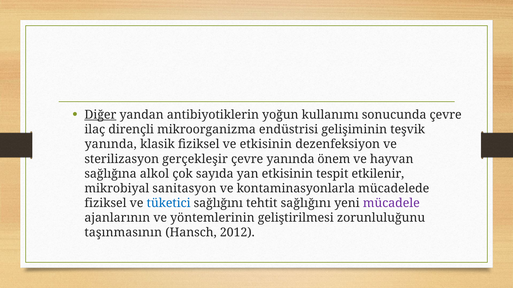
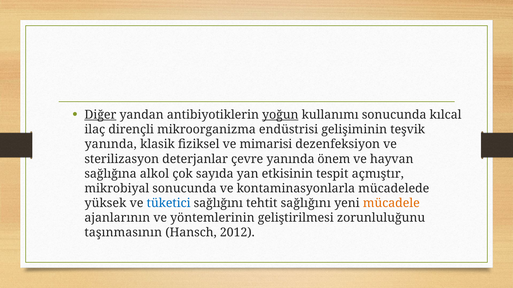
yoğun underline: none -> present (280, 115)
sonucunda çevre: çevre -> kılcal (446, 115)
ve etkisinin: etkisinin -> mimarisi (266, 145)
gerçekleşir: gerçekleşir -> deterjanlar (195, 159)
etkilenir: etkilenir -> açmıştır (378, 174)
mikrobiyal sanitasyon: sanitasyon -> sonucunda (185, 189)
fiziksel: fiziksel -> yüksek (105, 204)
mücadele colour: purple -> orange (391, 204)
